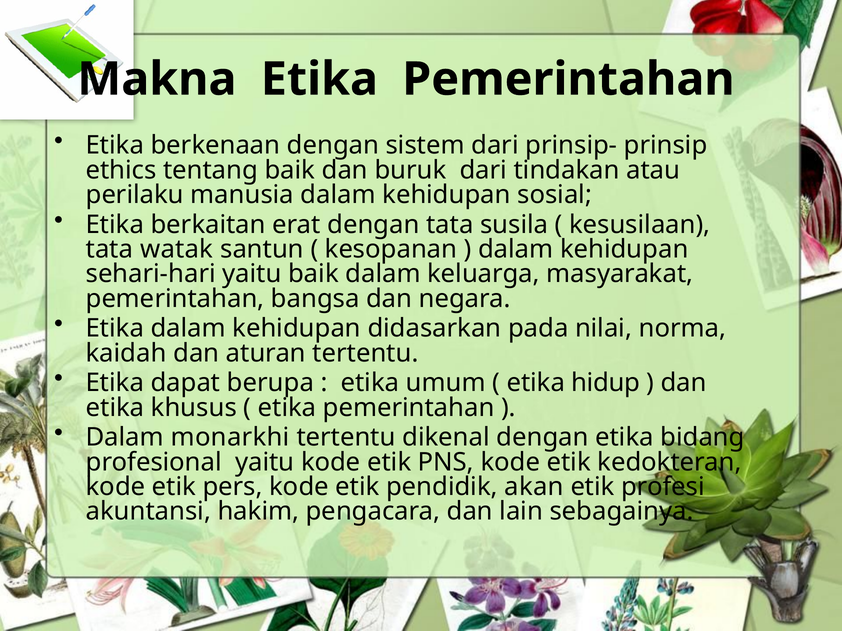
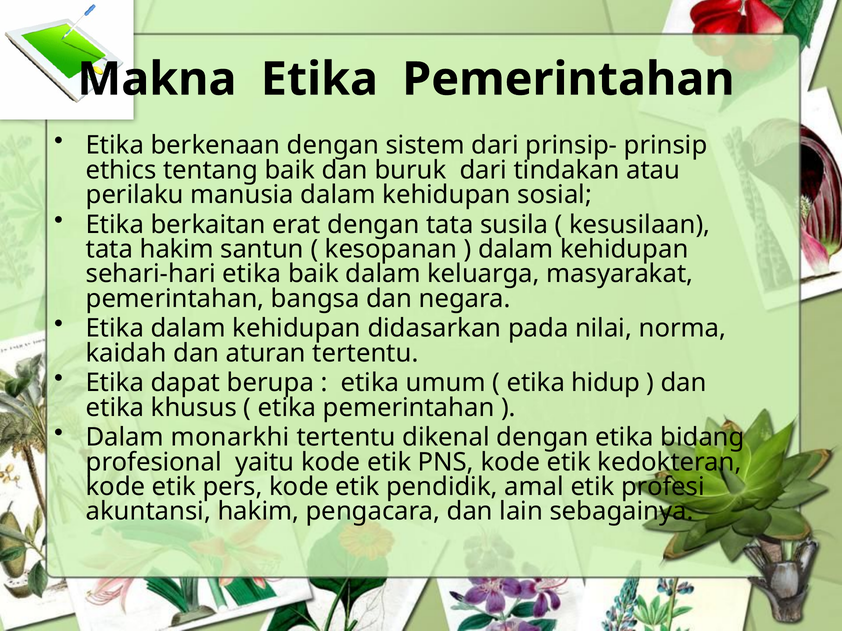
tata watak: watak -> hakim (177, 249)
sehari-hari yaitu: yaitu -> etika (252, 274)
akan: akan -> amal (534, 487)
